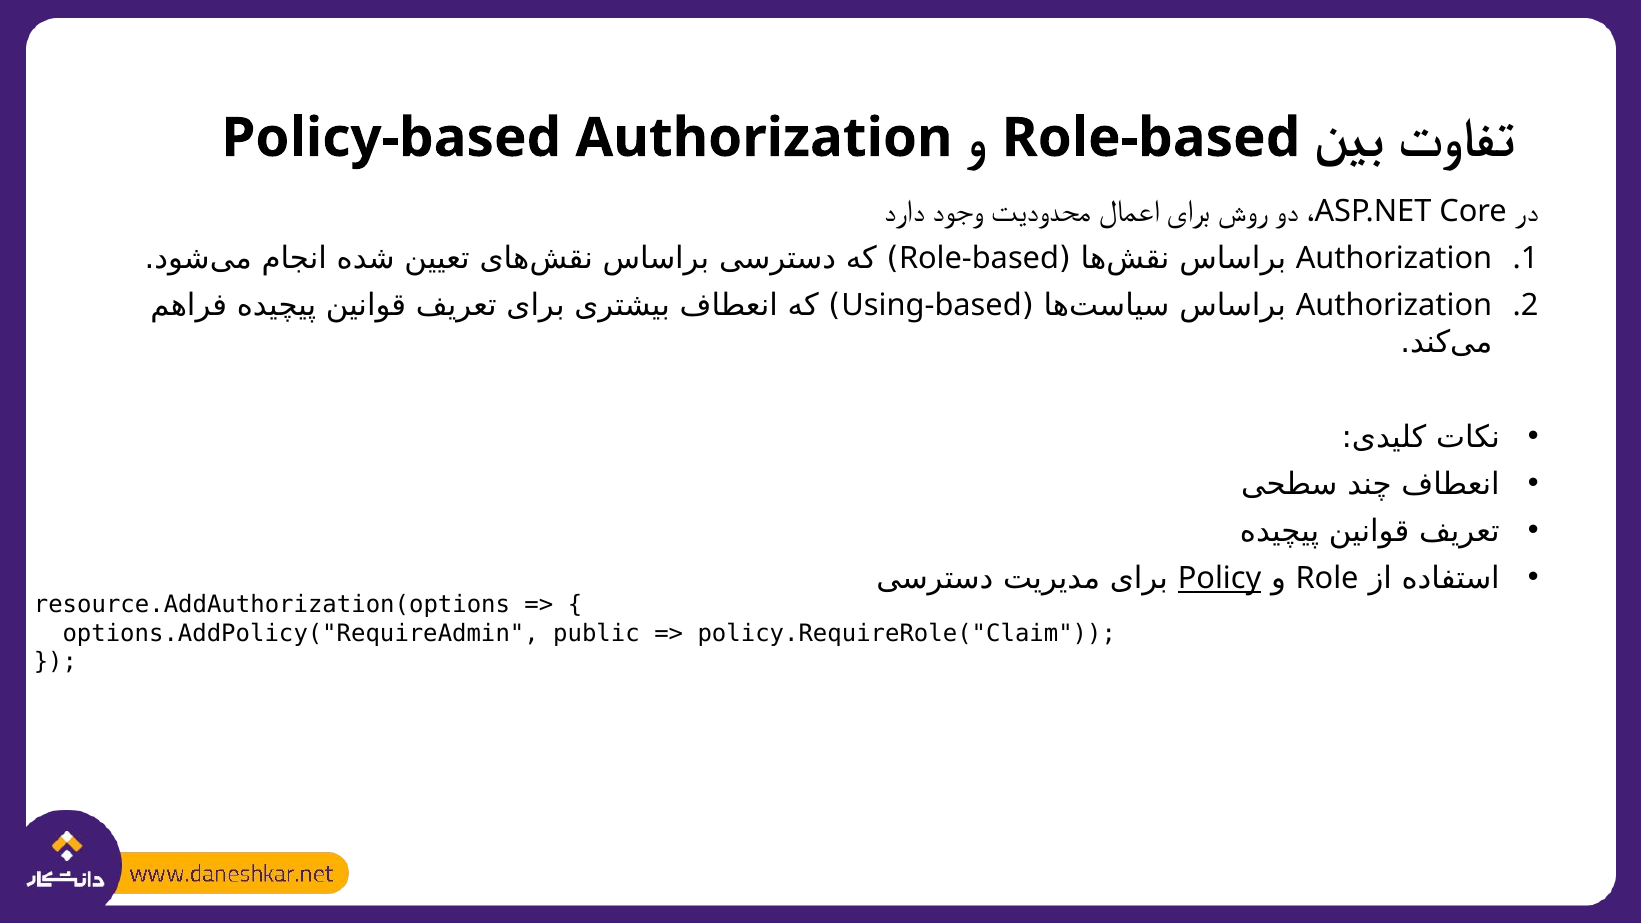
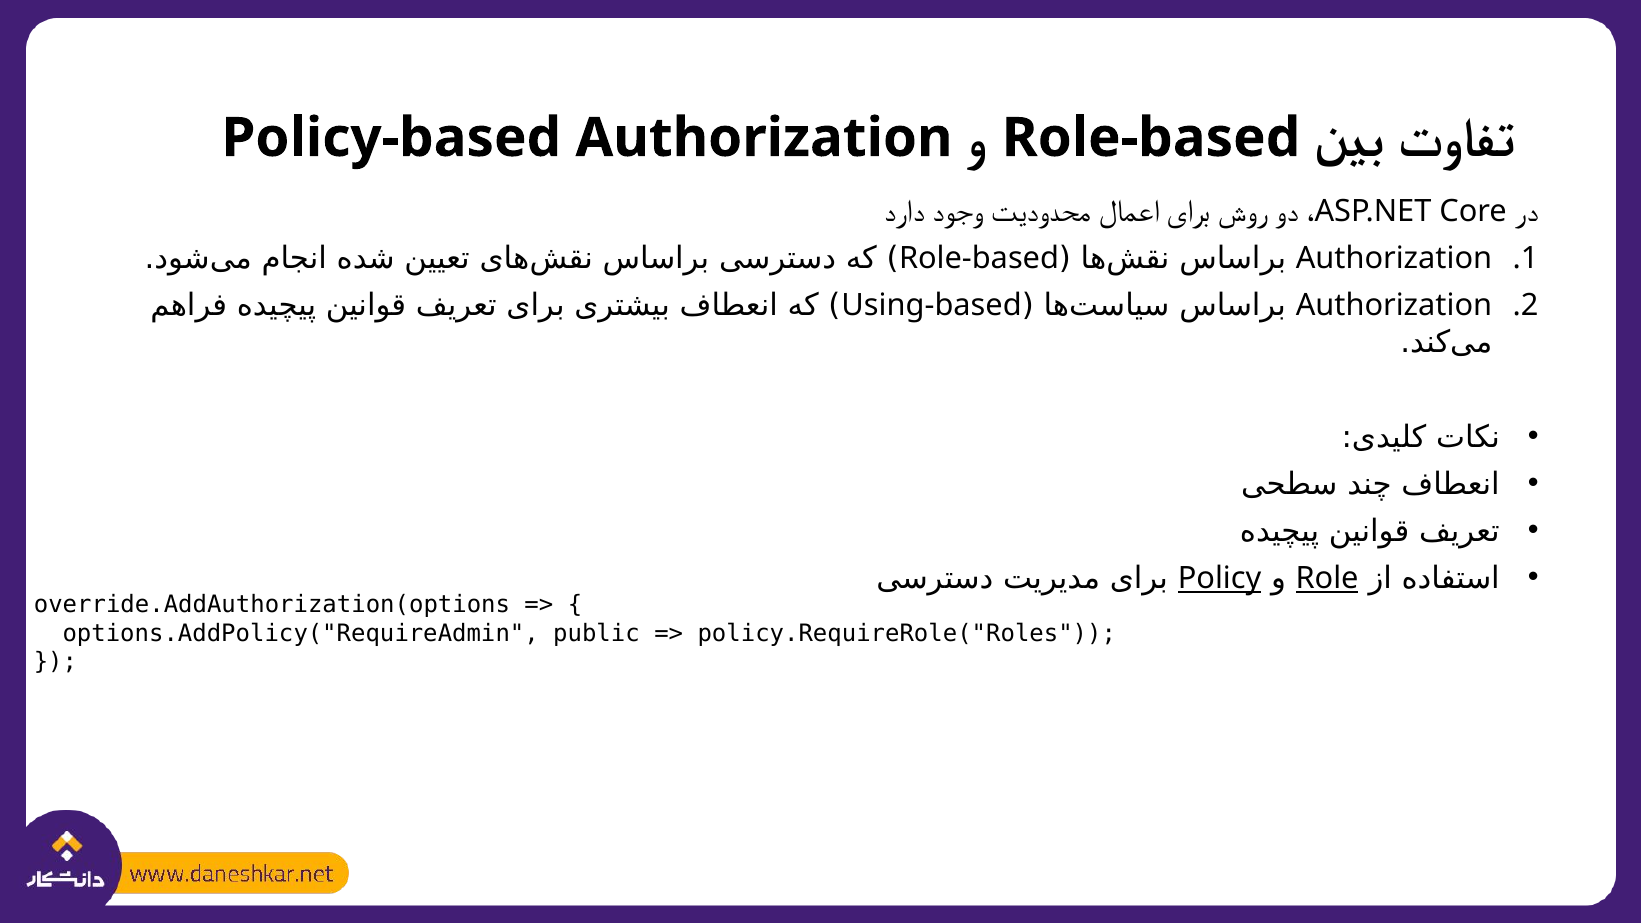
Role underline: none -> present (1327, 579)
resource.AddAuthorization(options: resource.AddAuthorization(options -> override.AddAuthorization(options (272, 605)
policy.RequireRole("Claim: policy.RequireRole("Claim -> policy.RequireRole("Roles (907, 633)
